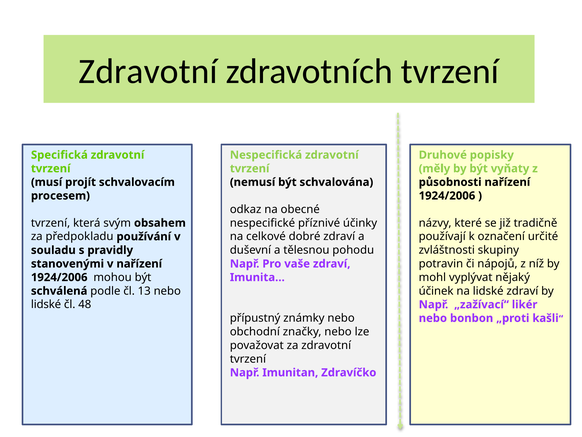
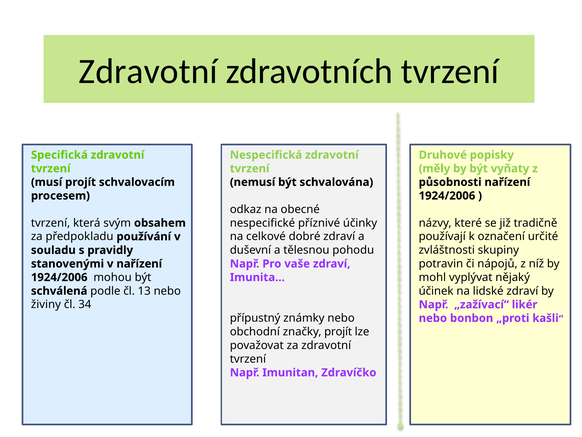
lidské: lidské -> živiny (46, 304)
48: 48 -> 34 (85, 304)
značky nebo: nebo -> projít (338, 331)
